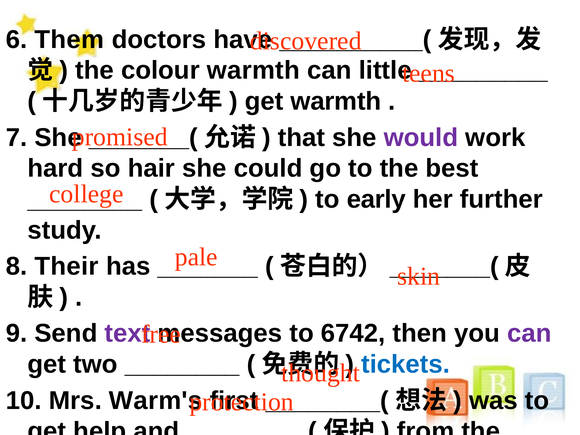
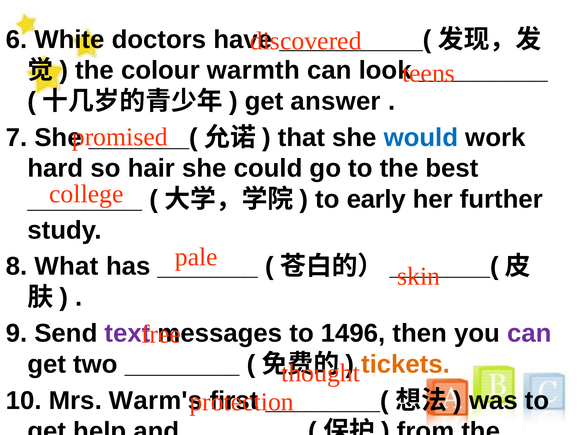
Them: Them -> White (70, 40)
little: little -> look (385, 70)
get warmth: warmth -> answer (336, 101)
would colour: purple -> blue (421, 137)
Their: Their -> What (66, 266)
6742: 6742 -> 1496 (353, 333)
tickets colour: blue -> orange (406, 364)
